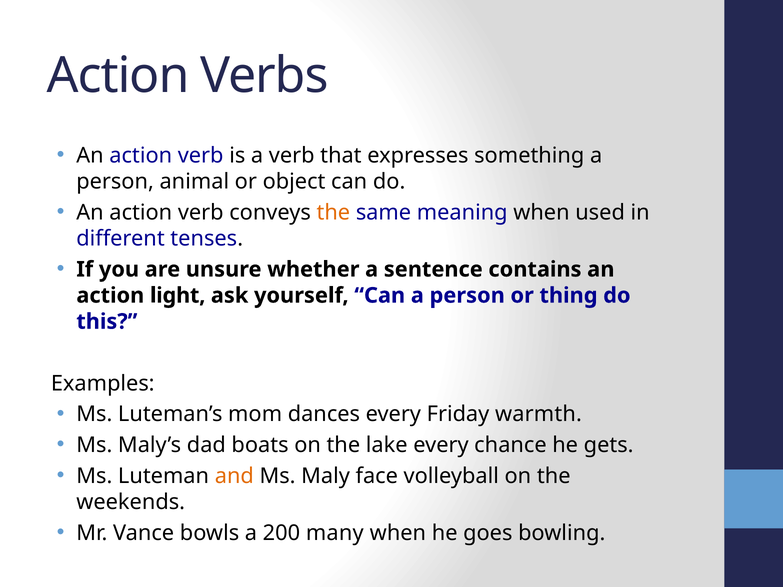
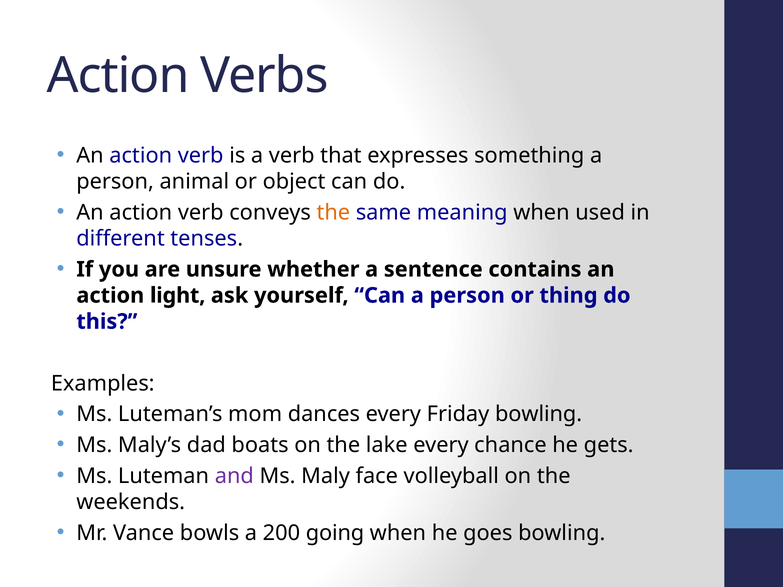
Friday warmth: warmth -> bowling (539, 414)
and colour: orange -> purple (234, 476)
many: many -> going (335, 533)
